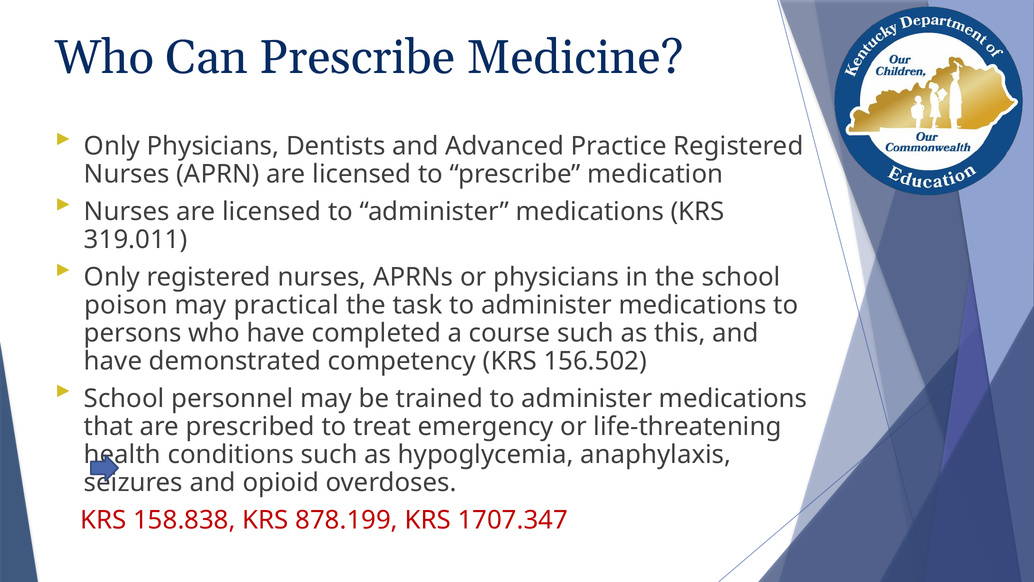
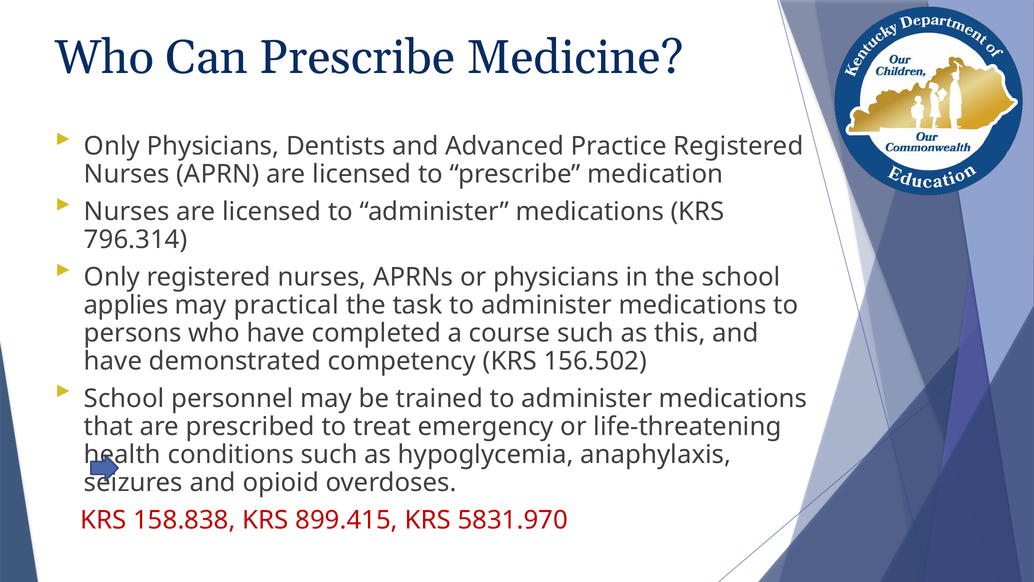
319.011: 319.011 -> 796.314 (136, 240)
poison: poison -> applies (126, 305)
878.199: 878.199 -> 899.415 (347, 520)
1707.347: 1707.347 -> 5831.970 (513, 520)
